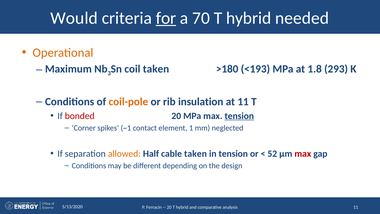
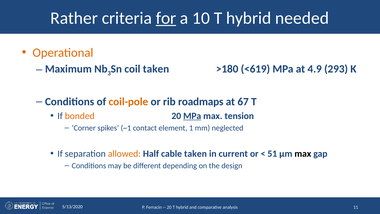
Would: Would -> Rather (74, 18)
70: 70 -> 10 (201, 18)
<193: <193 -> <619 (255, 69)
1.8: 1.8 -> 4.9 (315, 69)
insulation: insulation -> roadmaps (201, 102)
at 11: 11 -> 67 (243, 102)
bonded colour: red -> orange (80, 116)
MPa underline: none -> present (192, 116)
tension underline: present -> none (239, 116)
in tension: tension -> current (233, 154)
52: 52 -> 51 (272, 154)
max colour: red -> black (303, 154)
